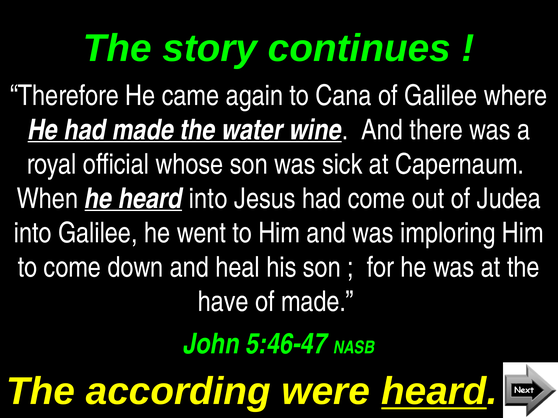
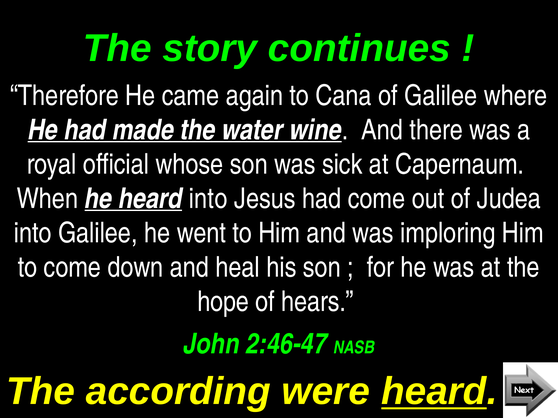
have: have -> hope (223, 302)
of made: made -> hears (317, 302)
5:46-47: 5:46-47 -> 2:46-47 (286, 344)
